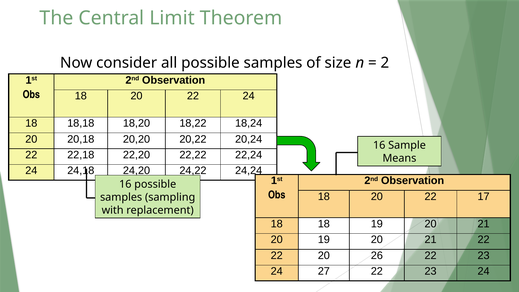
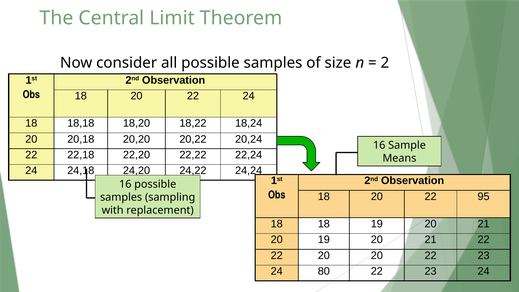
17: 17 -> 95 (484, 196)
20 26: 26 -> 20 (377, 255)
27: 27 -> 80 (324, 271)
